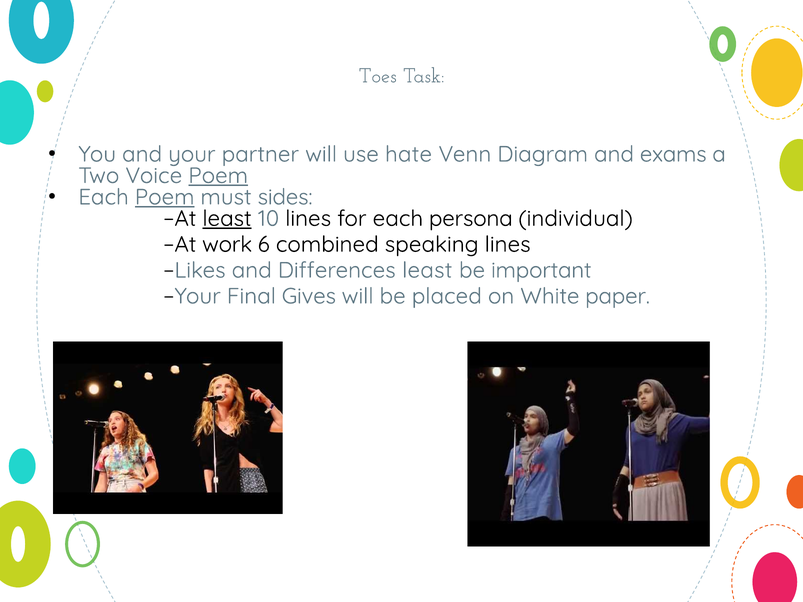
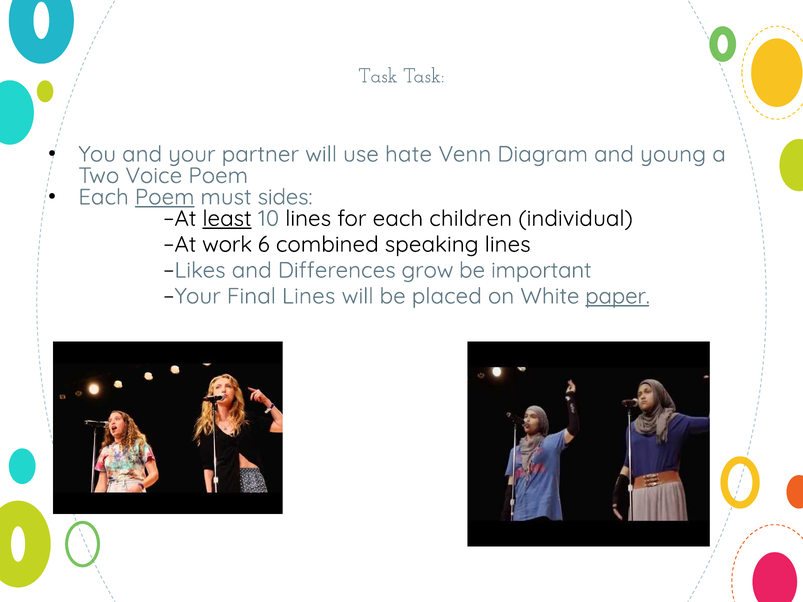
Toes: Toes -> Task (378, 76)
exams: exams -> young (673, 154)
Poem underline: present -> none (218, 176)
persona: persona -> children (471, 219)
Differences least: least -> grow (427, 270)
Final Gives: Gives -> Lines (309, 296)
paper underline: none -> present (618, 296)
